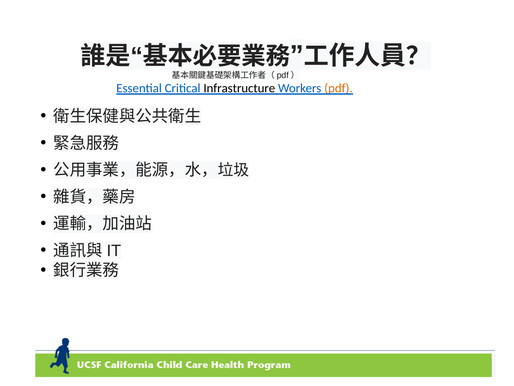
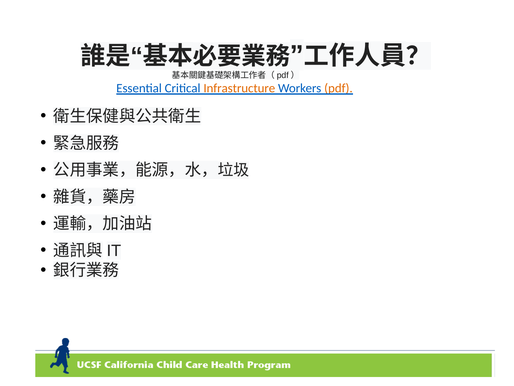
Infrastructure colour: black -> orange (239, 88)
